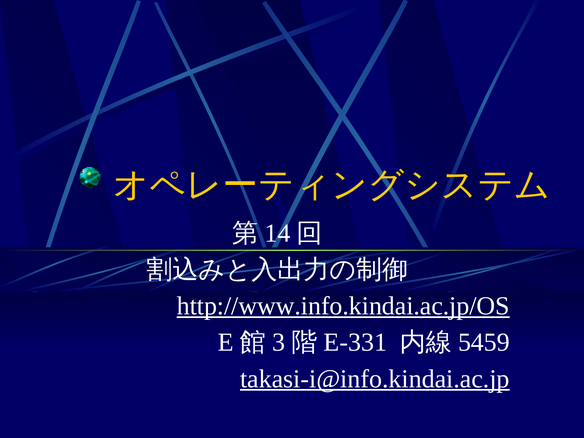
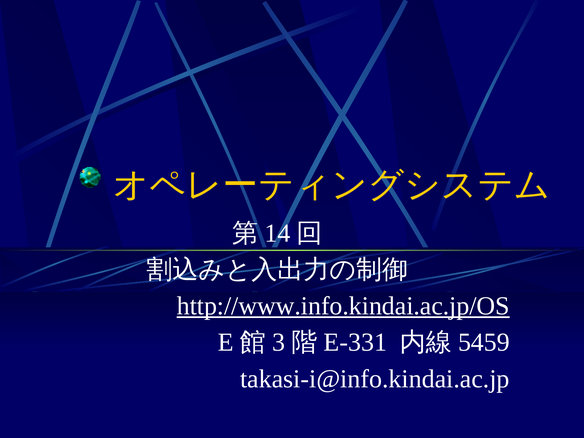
takasi-i@info.kindai.ac.jp underline: present -> none (375, 379)
